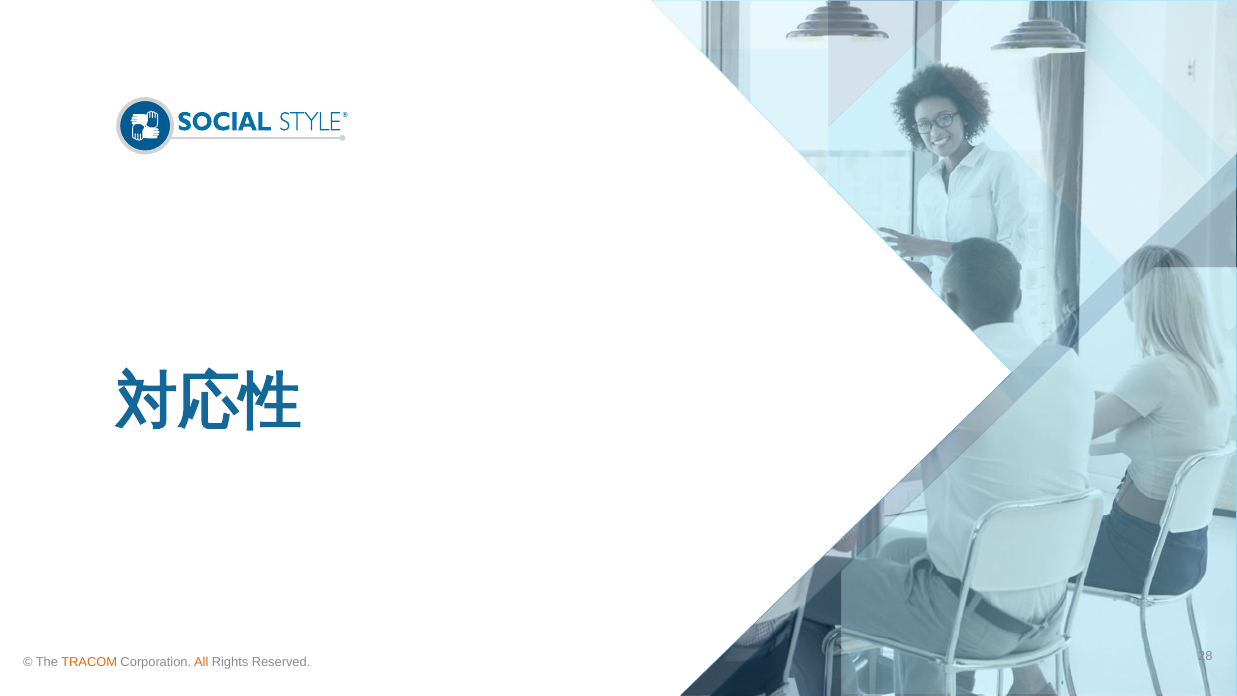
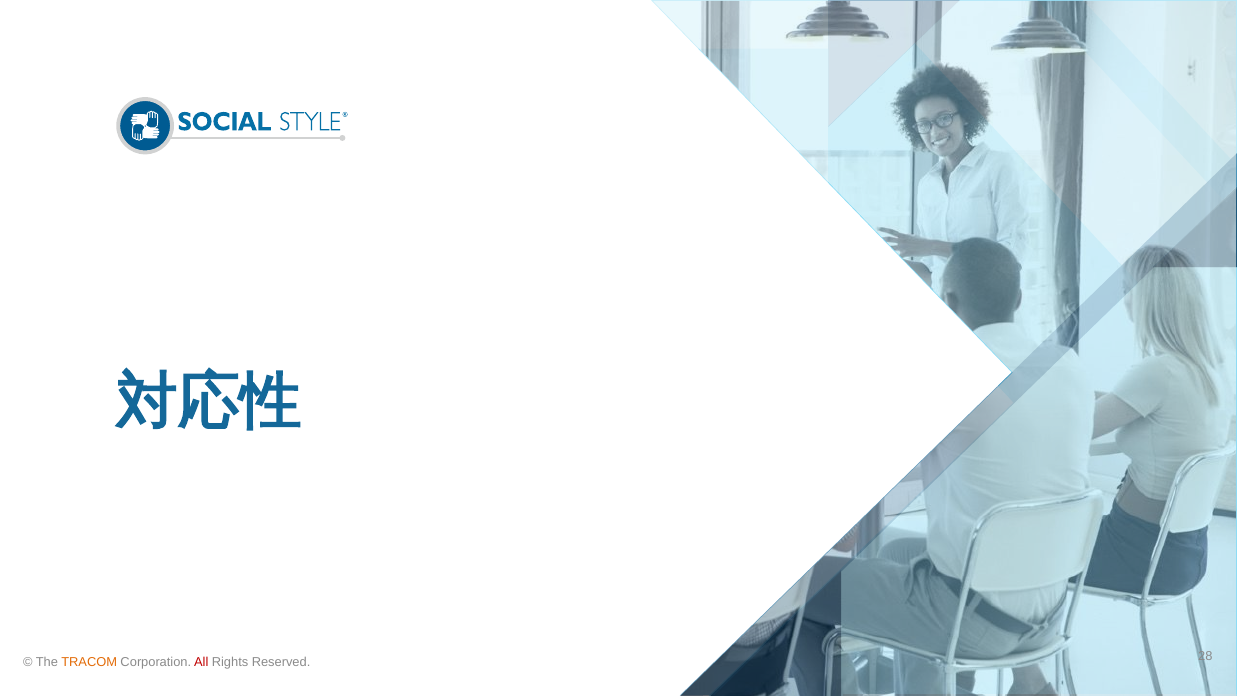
All colour: orange -> red (201, 662)
